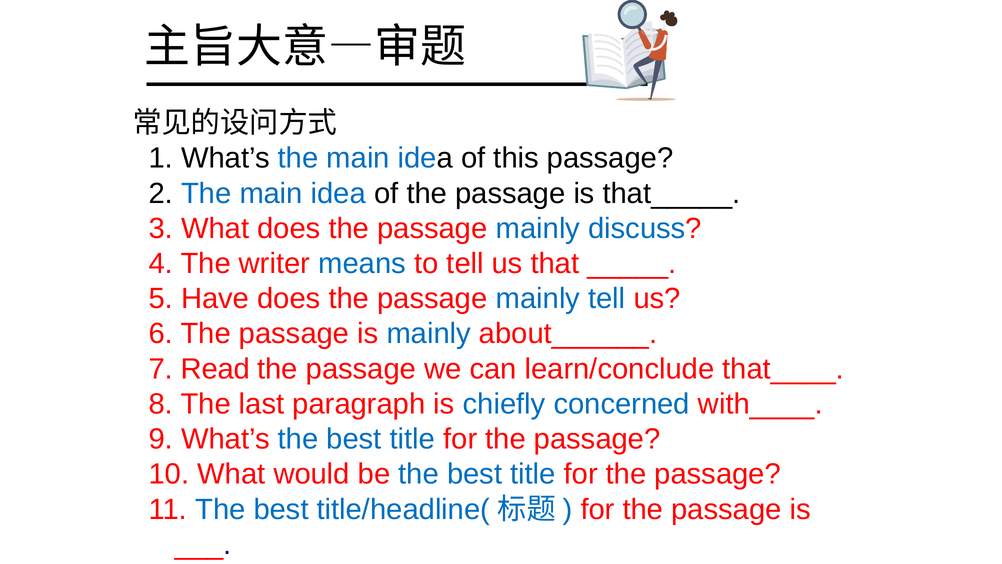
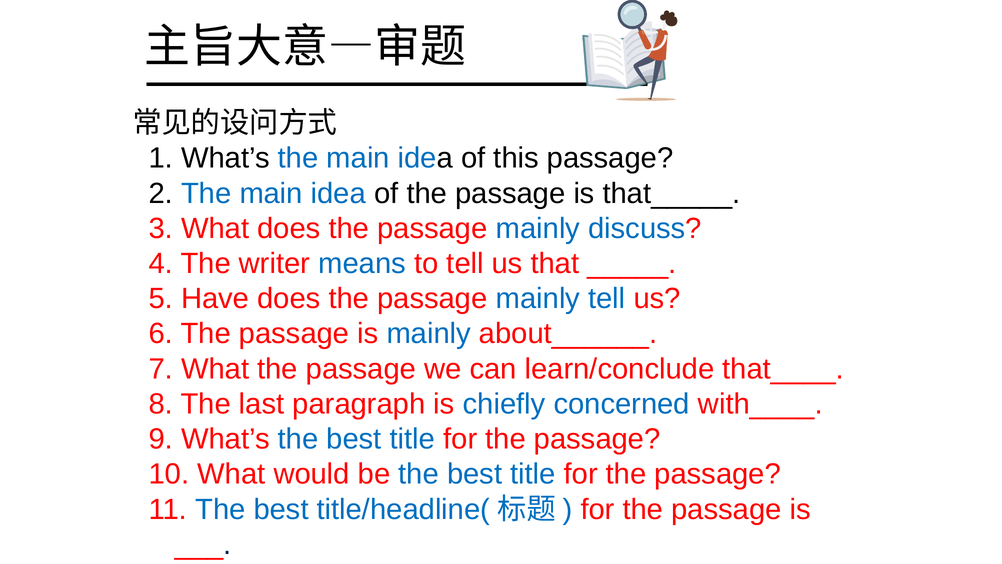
7 Read: Read -> What (215, 369)
